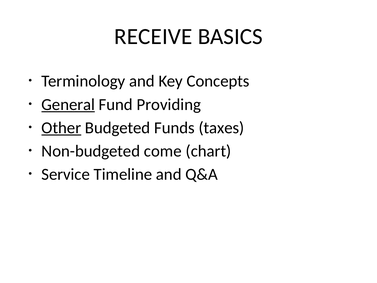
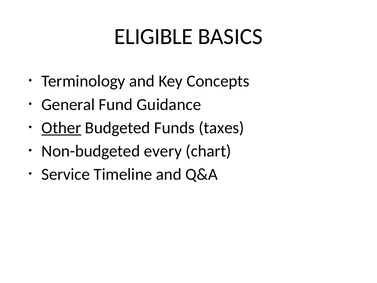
RECEIVE: RECEIVE -> ELIGIBLE (153, 36)
General underline: present -> none (68, 104)
Providing: Providing -> Guidance (169, 104)
come: come -> every (163, 151)
